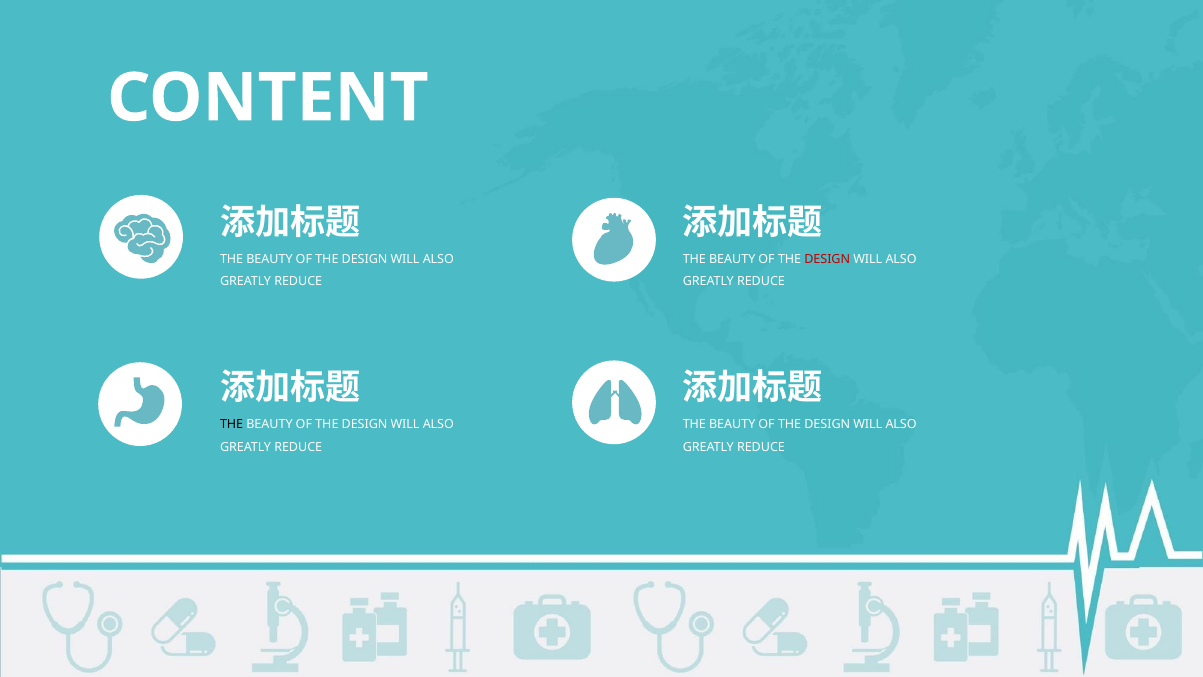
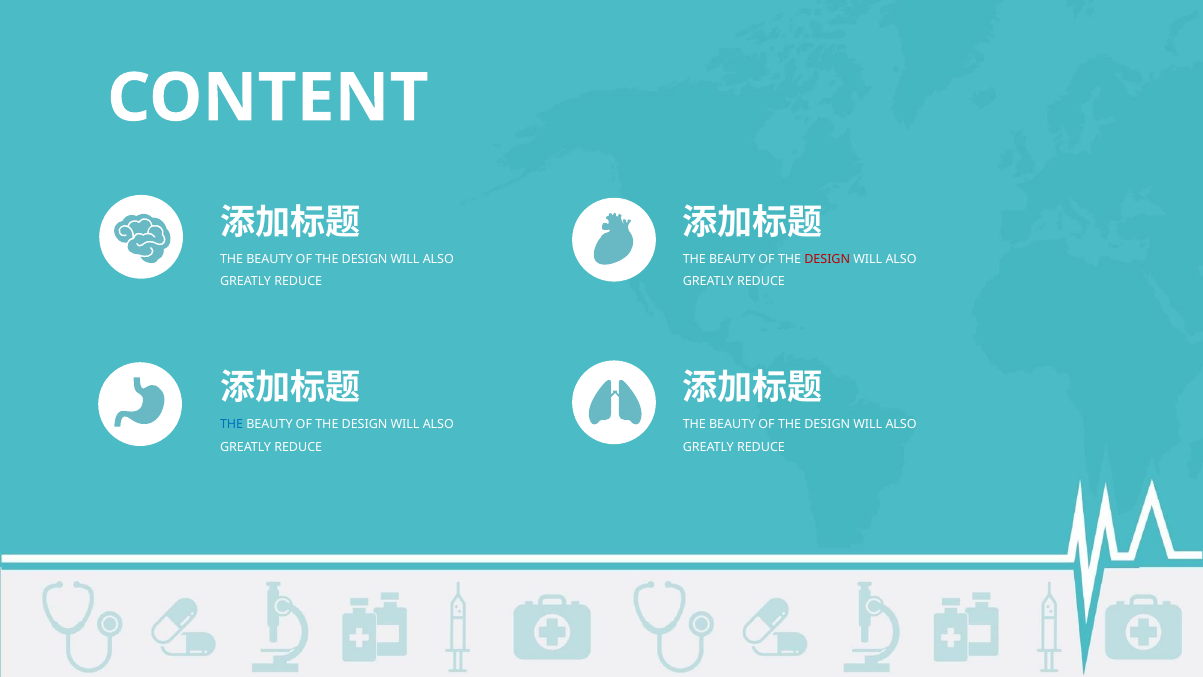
THE colour: black -> blue (232, 424)
